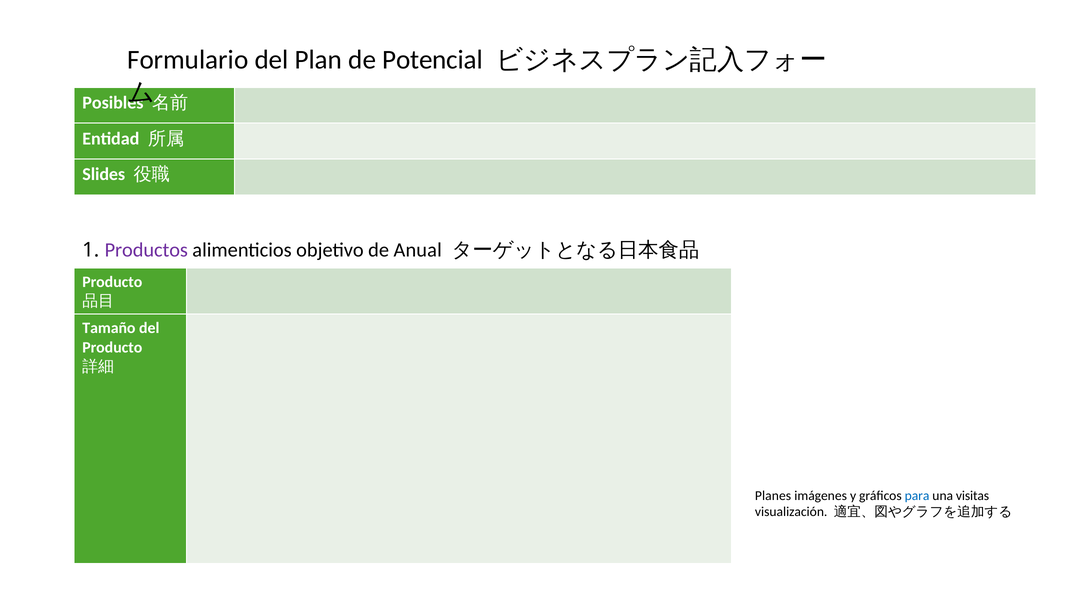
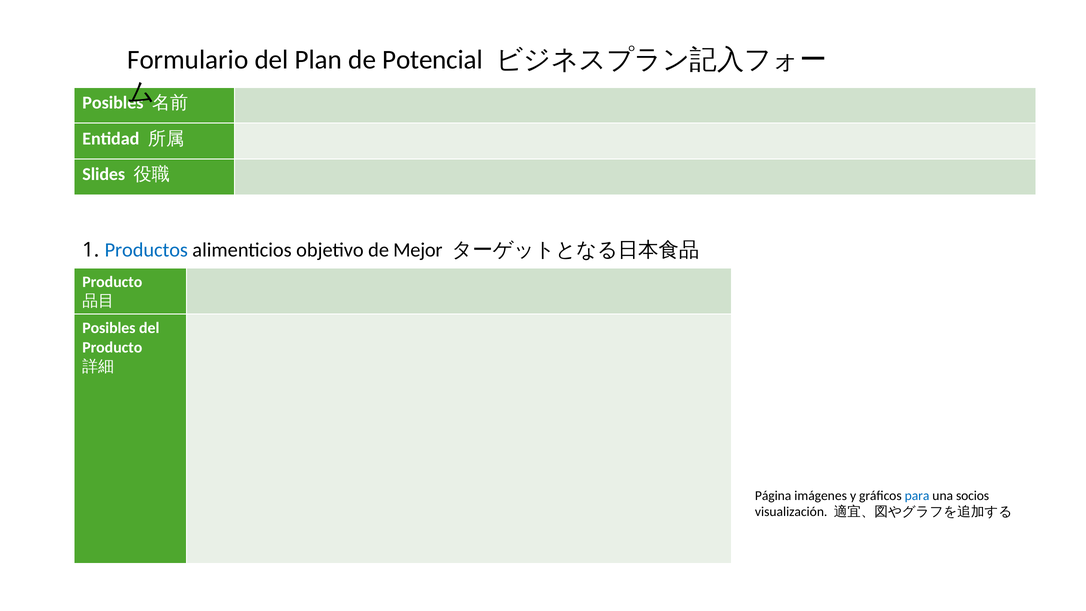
Productos colour: purple -> blue (146, 250)
Anual: Anual -> Mejor (418, 250)
Tamaño: Tamaño -> Posibles (109, 328)
Planes: Planes -> Página (773, 496)
visitas: visitas -> socios (973, 496)
